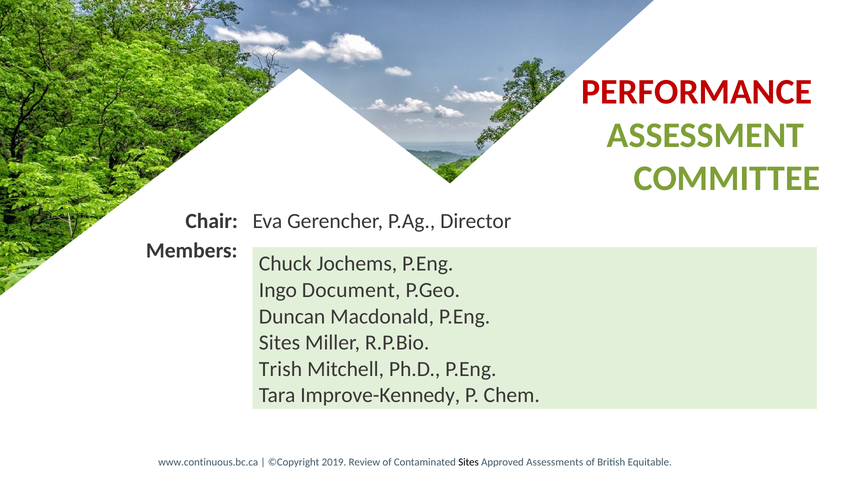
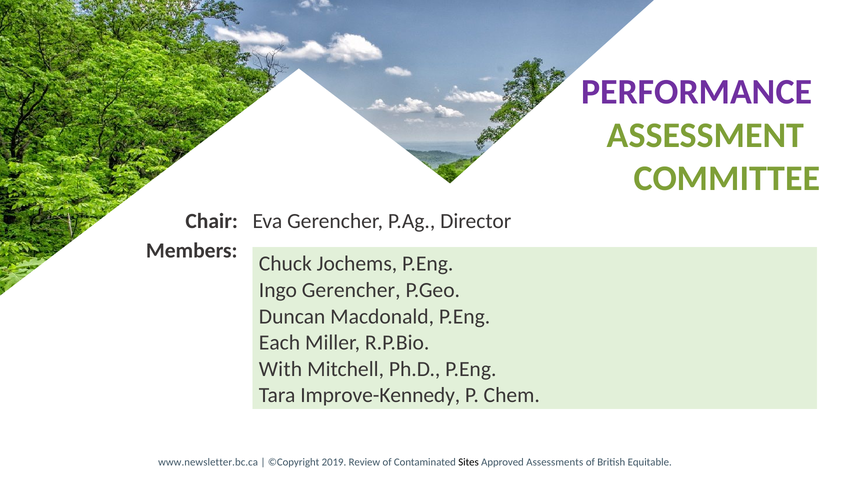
PERFORMANCE colour: red -> purple (697, 92)
Ingo Document: Document -> Gerencher (351, 290)
Sites: Sites -> Each (280, 343)
Trish: Trish -> With (280, 369)
www.continuous.bc.ca: www.continuous.bc.ca -> www.newsletter.bc.ca (208, 463)
